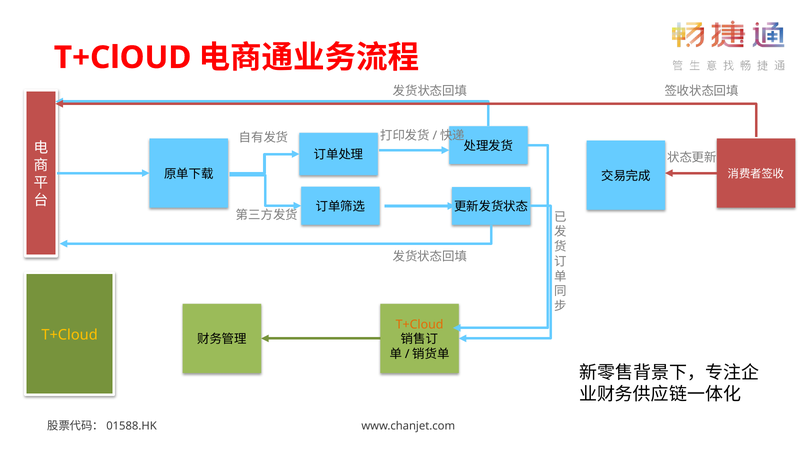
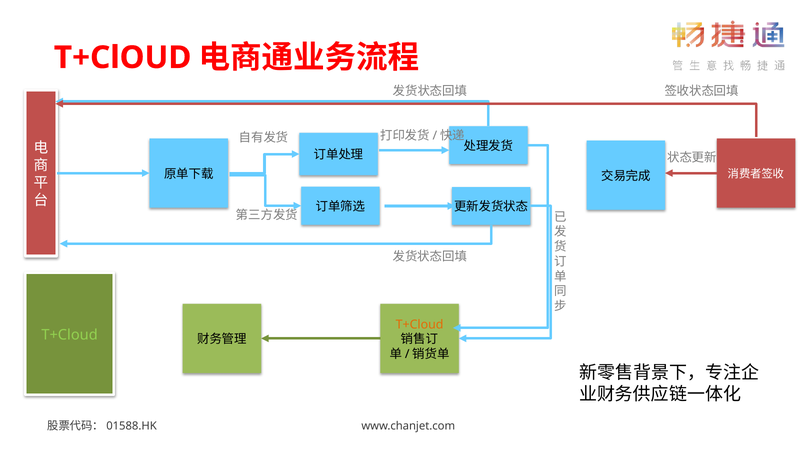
T+Cloud colour: yellow -> light green (70, 335)
